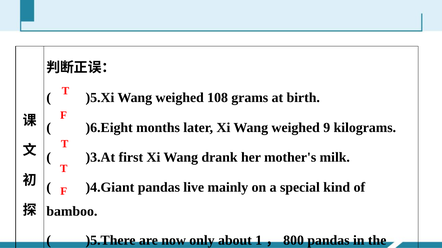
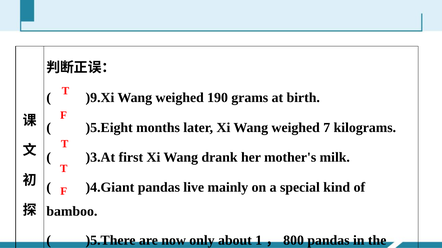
)5.Xi: )5.Xi -> )9.Xi (100, 98)
108: 108 -> 190 (218, 98)
)6.Eight: )6.Eight -> )5.Eight (109, 128)
9: 9 -> 7 (327, 128)
